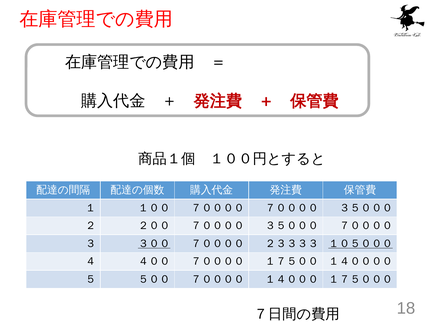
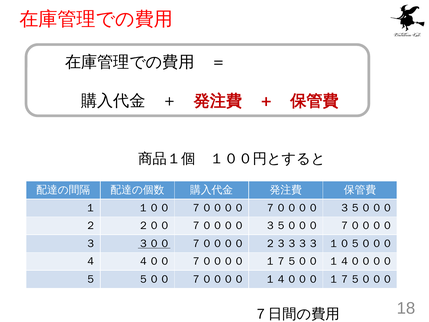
１０５０００ underline: present -> none (361, 243)
